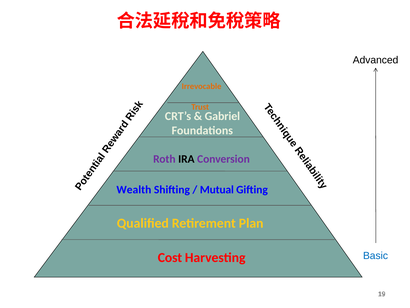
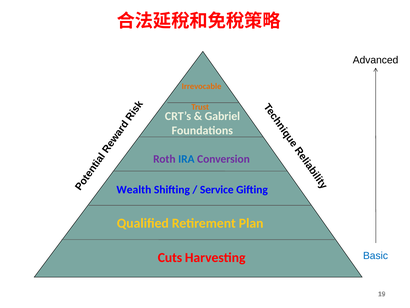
IRA colour: black -> blue (186, 159)
Mutual: Mutual -> Service (217, 190)
Cost: Cost -> Cuts (170, 257)
